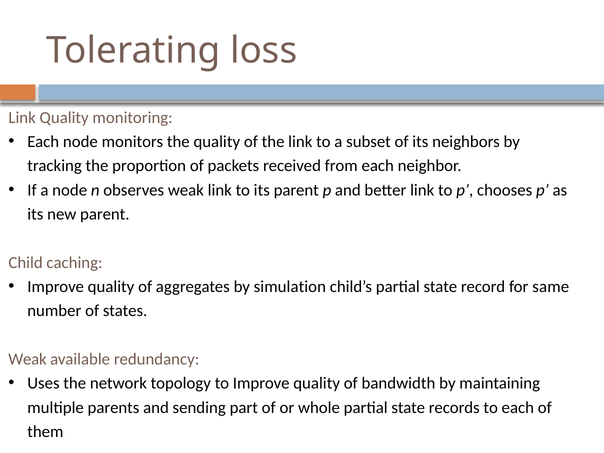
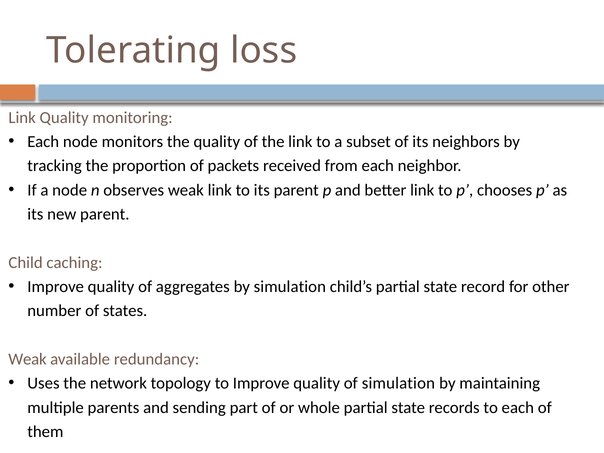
same: same -> other (551, 287)
of bandwidth: bandwidth -> simulation (398, 383)
